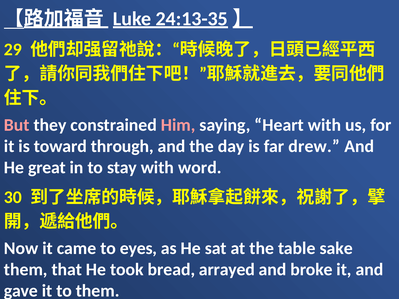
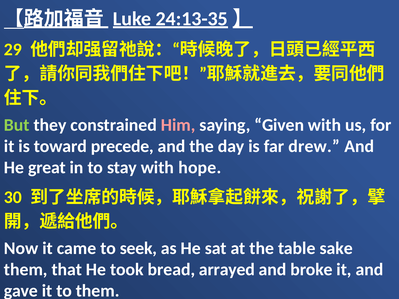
But colour: pink -> light green (17, 125)
Heart: Heart -> Given (279, 125)
through: through -> precede (122, 146)
word: word -> hope (200, 168)
eyes: eyes -> seek (138, 248)
